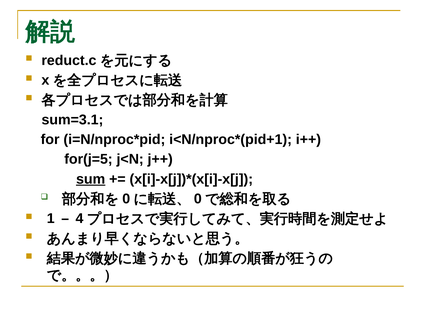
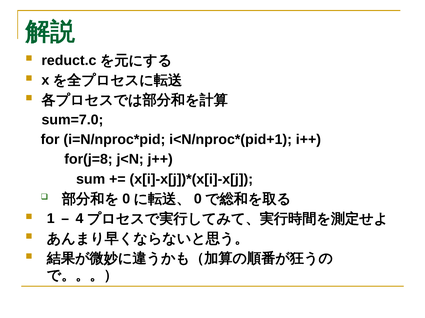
sum=3.1: sum=3.1 -> sum=7.0 (72, 120)
for(j=5: for(j=5 -> for(j=8 (88, 160)
sum underline: present -> none (91, 180)
